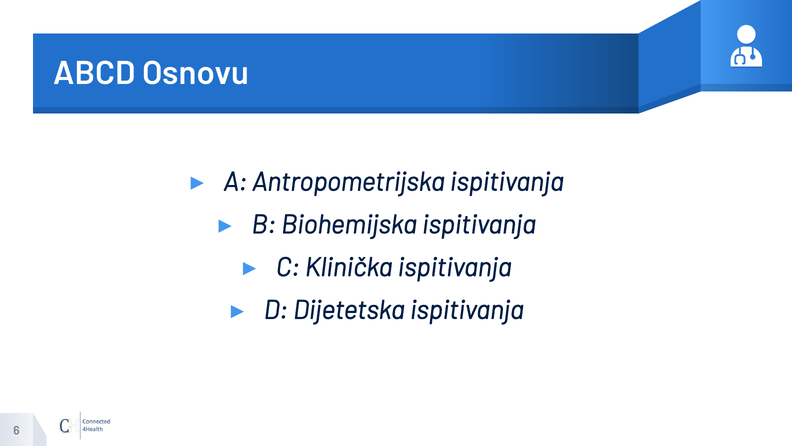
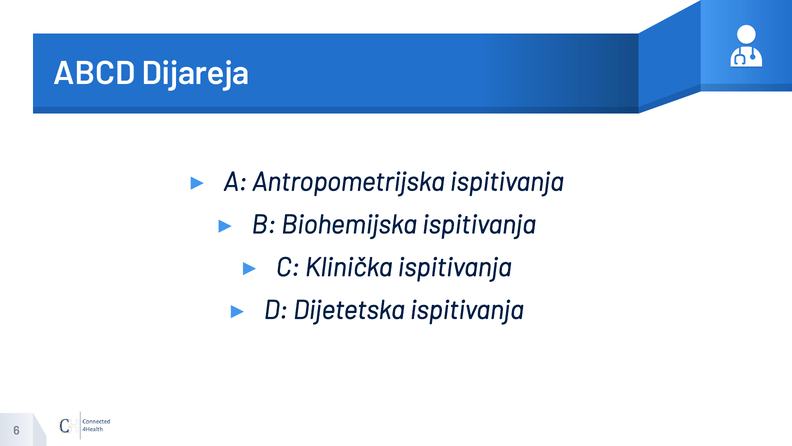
Osnovu: Osnovu -> Dijareja (196, 73)
